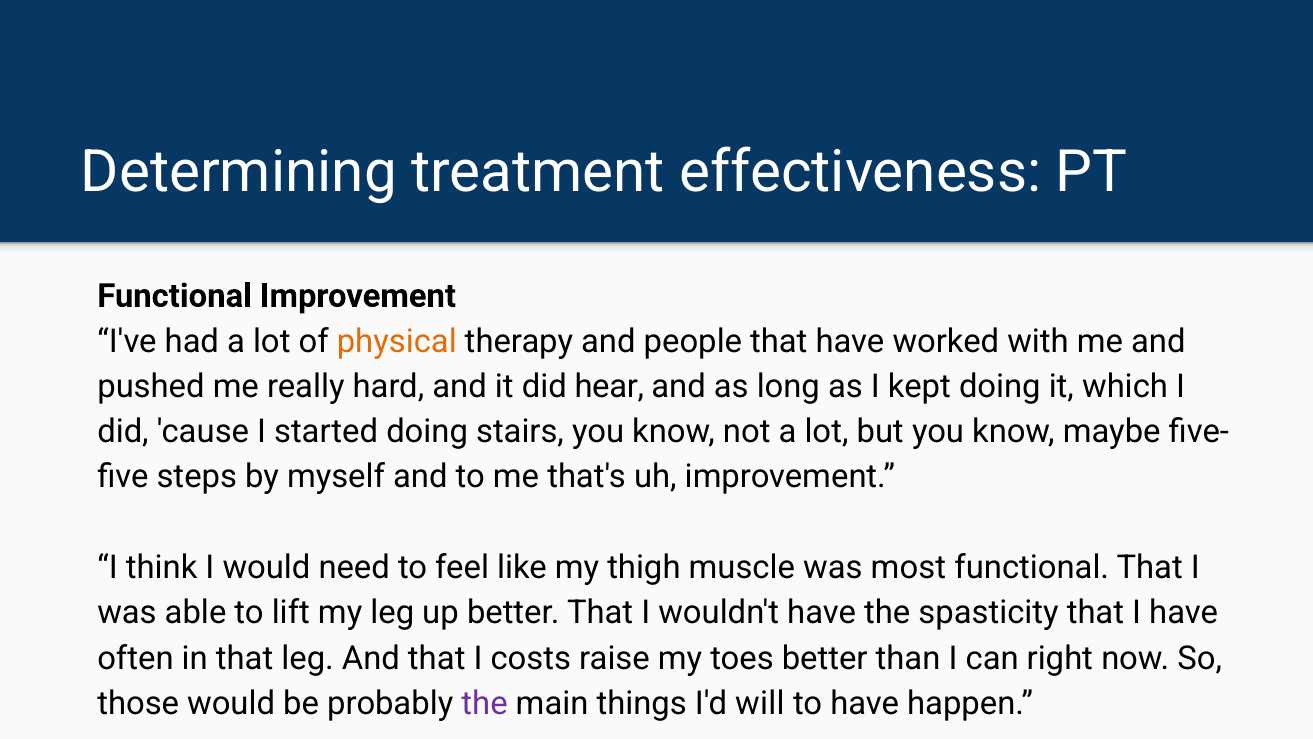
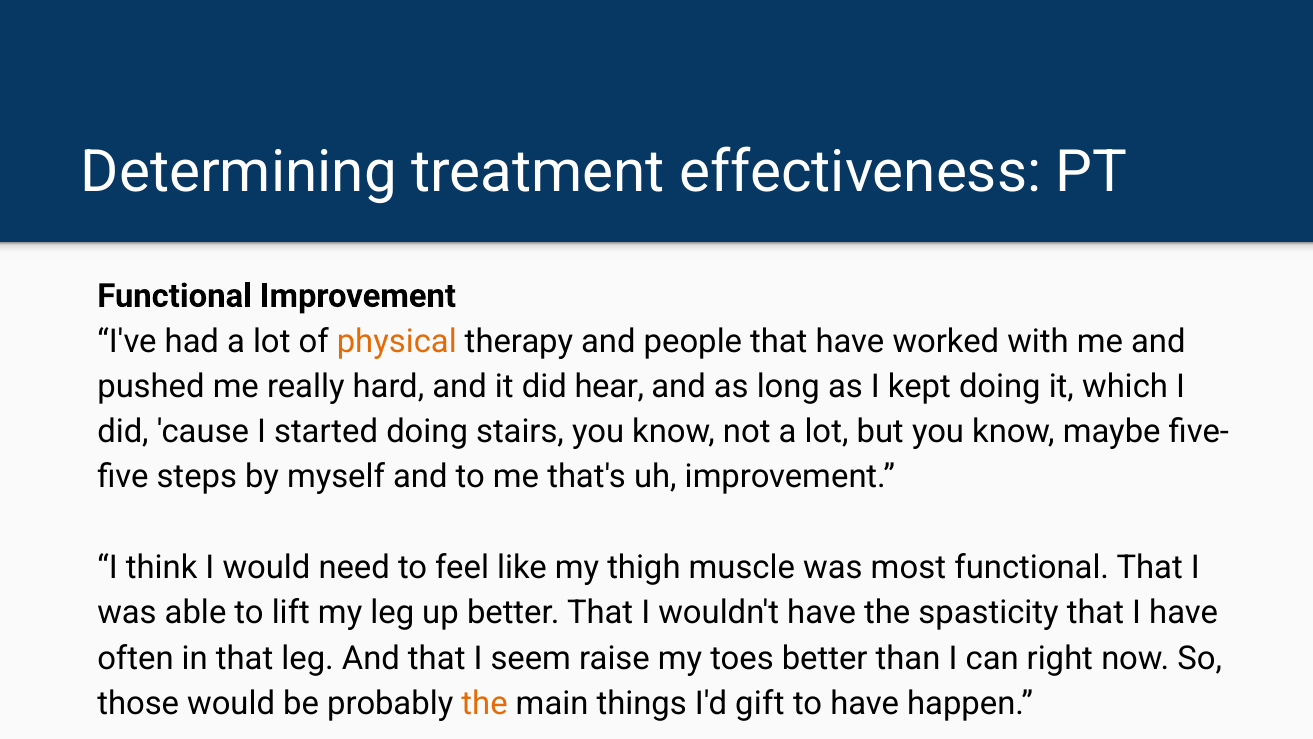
costs: costs -> seem (531, 658)
the colour: purple -> orange (485, 703)
will: will -> gift (760, 703)
